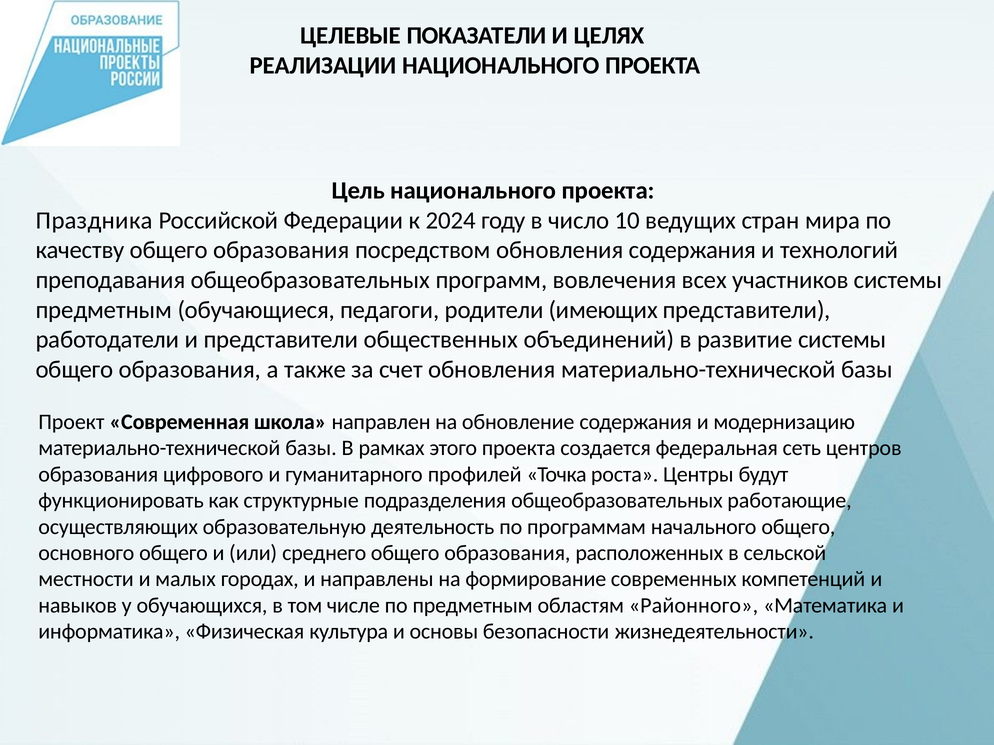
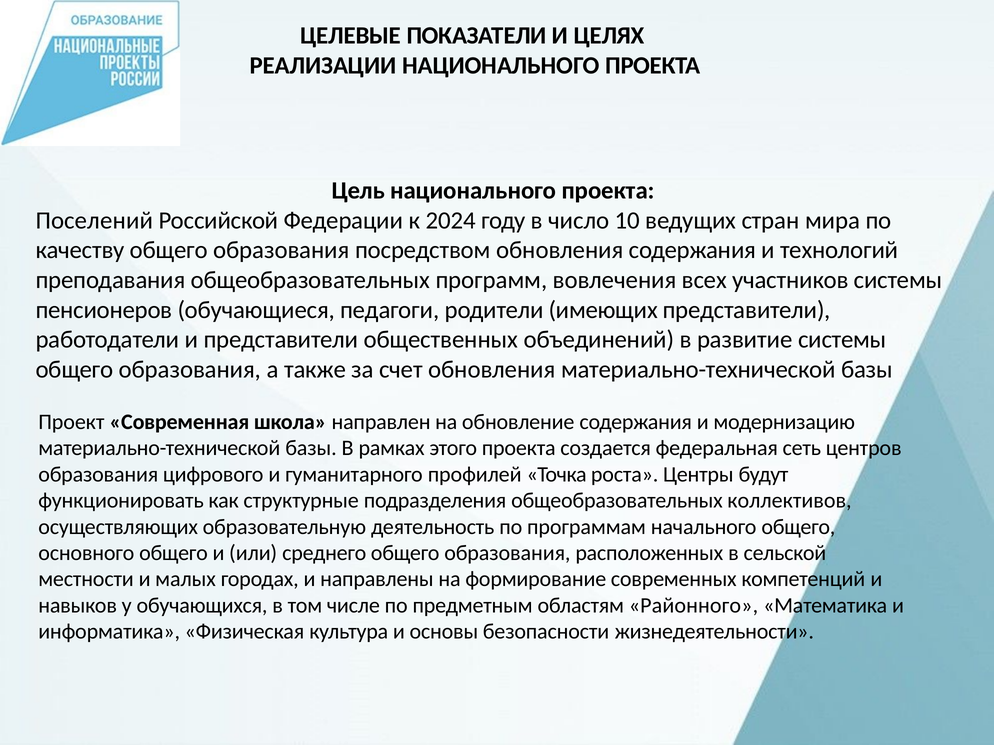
Праздника: Праздника -> Поселений (94, 221)
предметным: предметным -> пенсионеров (104, 310)
работающие: работающие -> коллективов (789, 501)
